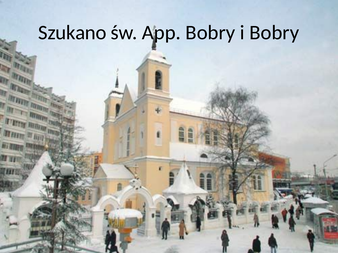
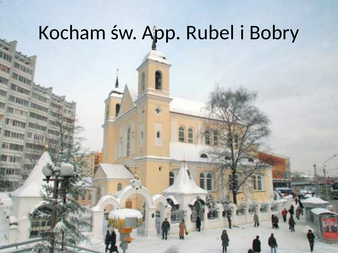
Szukano: Szukano -> Kocham (72, 33)
App Bobry: Bobry -> Rubel (210, 33)
